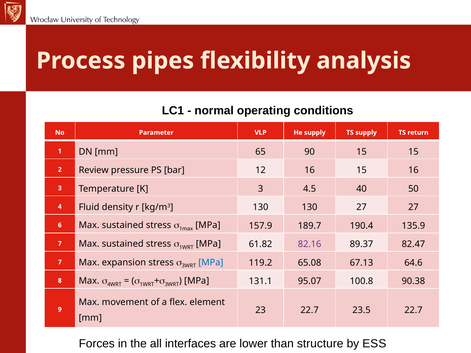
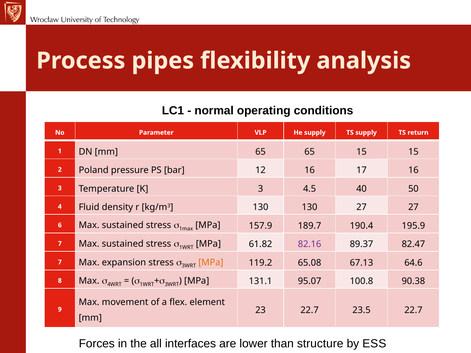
65 90: 90 -> 65 (310, 152)
Review: Review -> Poland (94, 170)
16 15: 15 -> 17 (362, 170)
135.9: 135.9 -> 195.9 (413, 226)
MPa colour: blue -> orange (211, 263)
